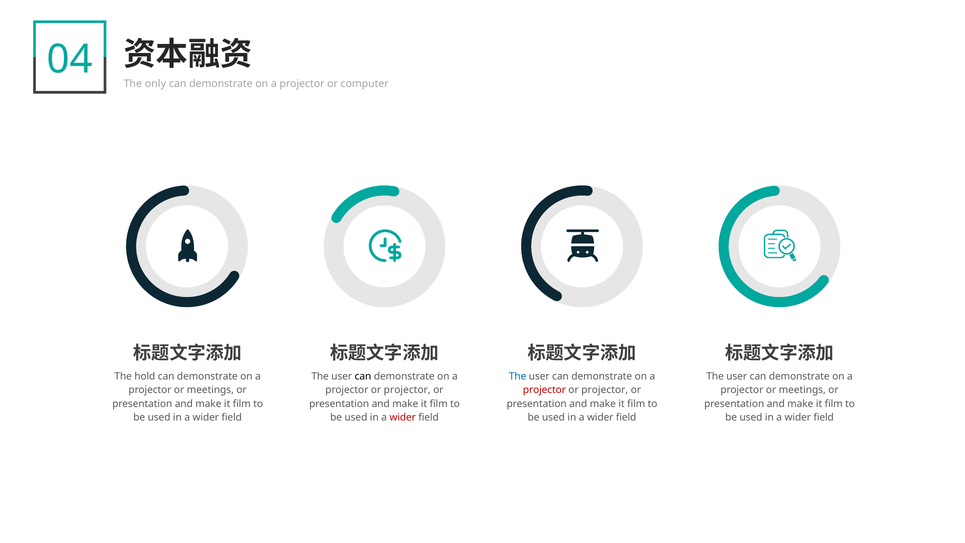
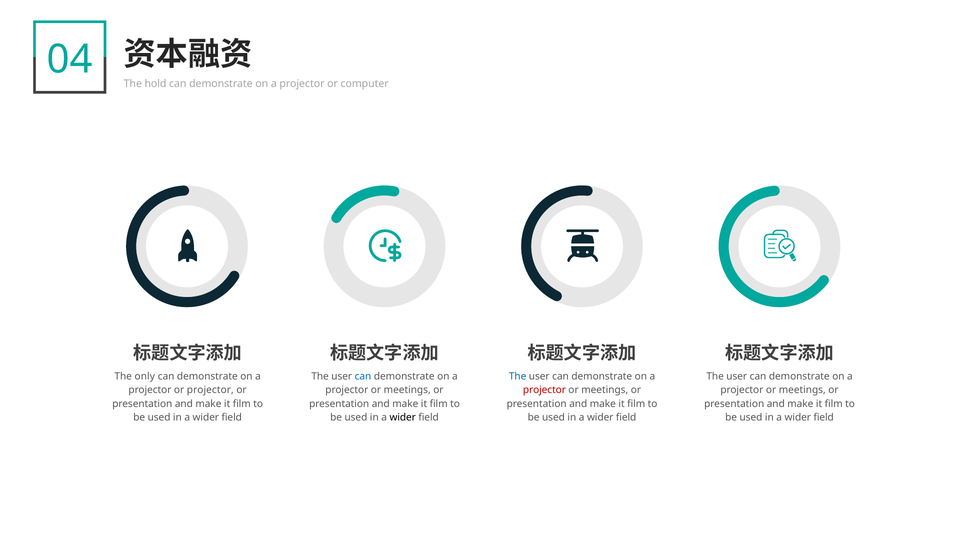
only: only -> hold (155, 84)
hold: hold -> only (145, 376)
can colour: black -> blue (363, 376)
meetings: meetings -> projector (210, 390)
projector: projector -> meetings (407, 390)
projector: projector -> meetings (605, 390)
wider colour: red -> black (403, 417)
